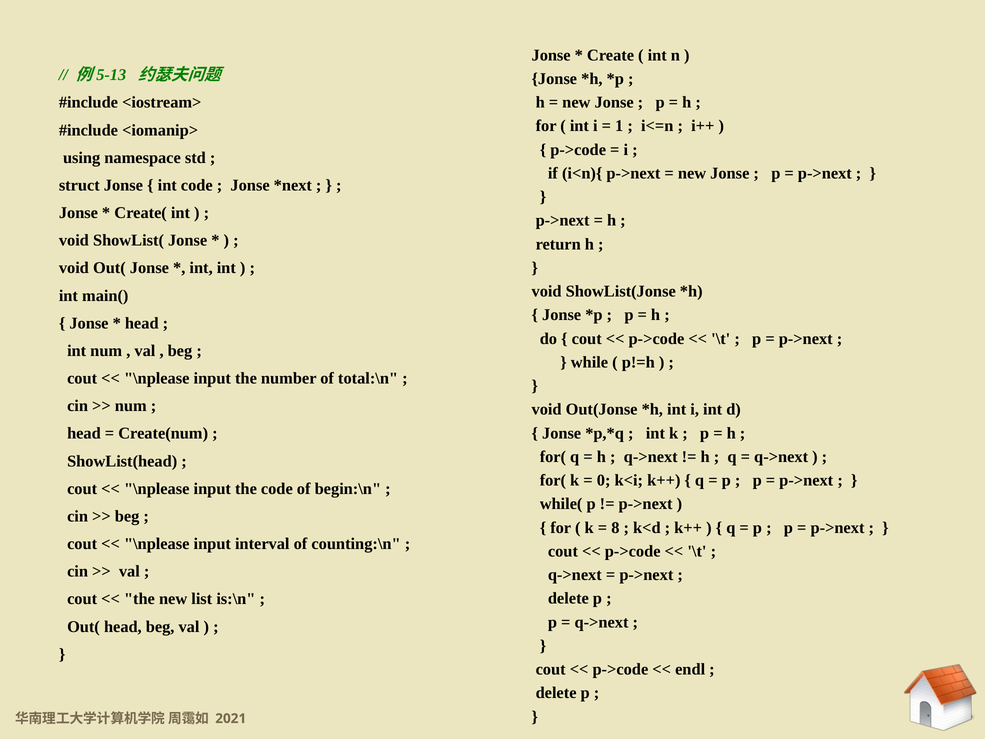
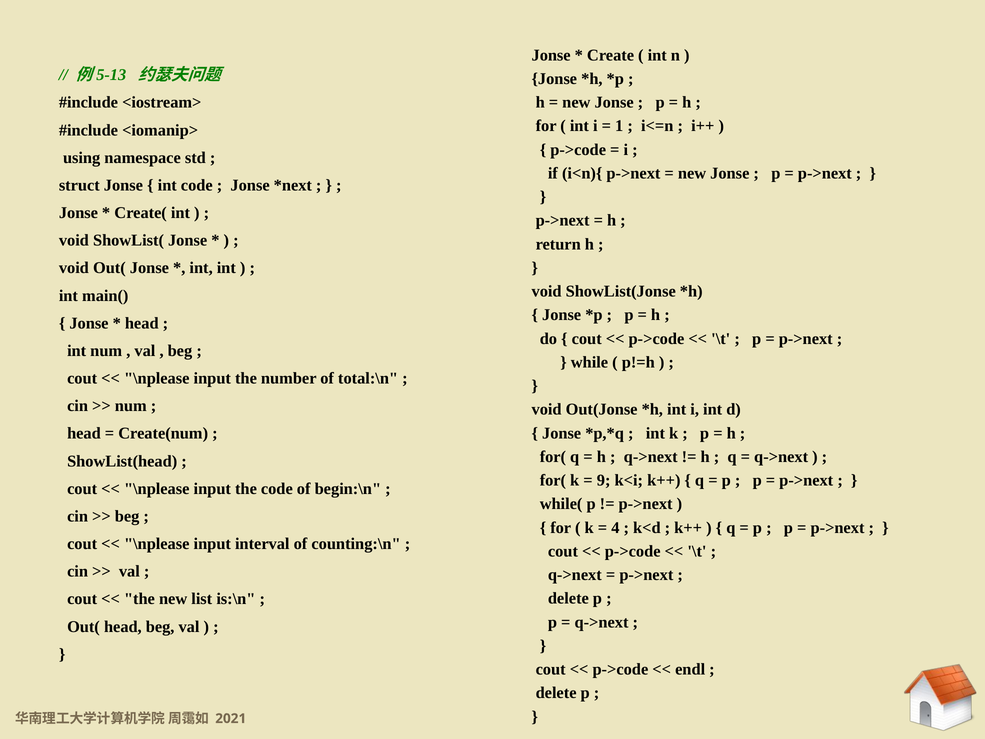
0: 0 -> 9 (604, 480)
8: 8 -> 4 (615, 527)
